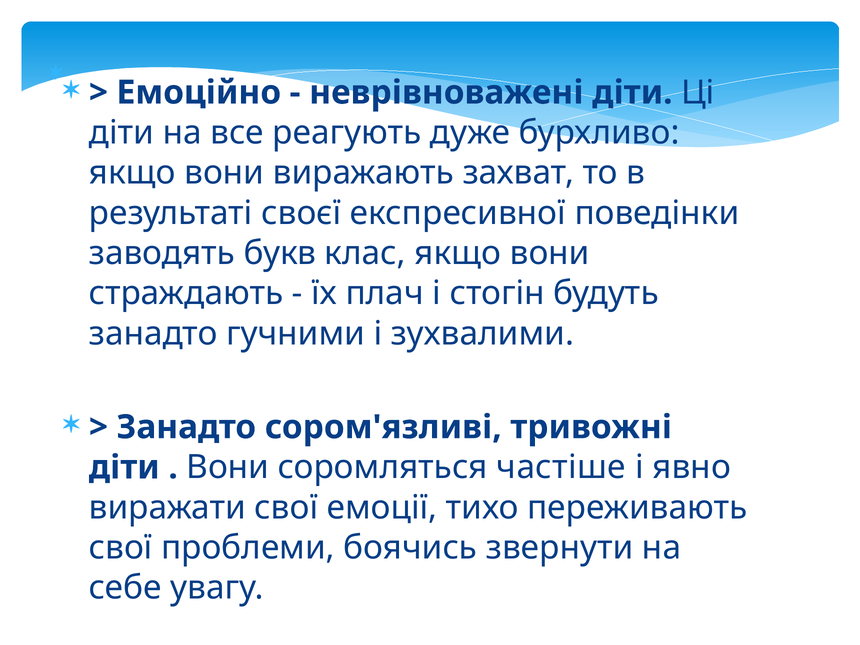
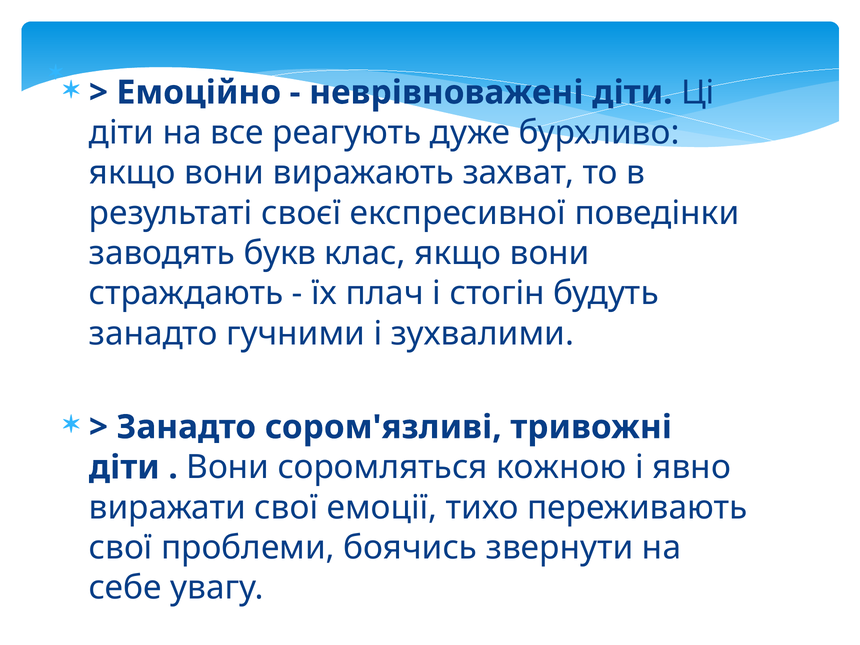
частіше: частіше -> кожною (561, 467)
